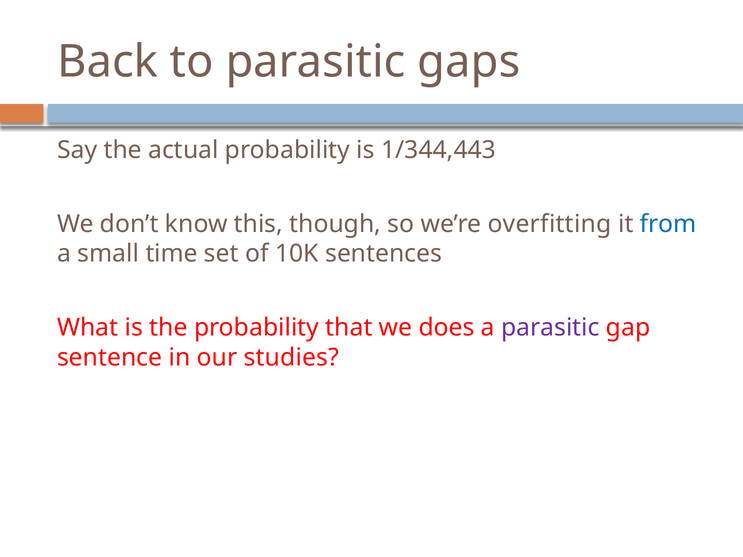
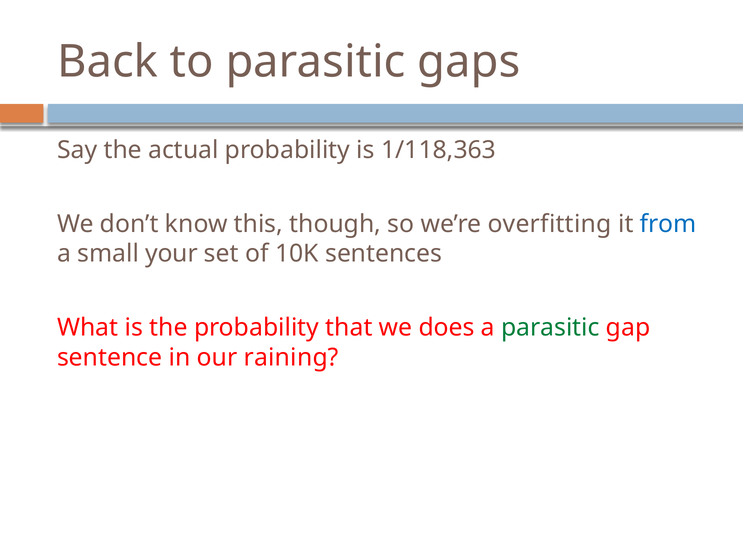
1/344,443: 1/344,443 -> 1/118,363 (439, 150)
time: time -> your (172, 254)
parasitic colour: purple -> green (550, 328)
studies: studies -> raining (291, 358)
